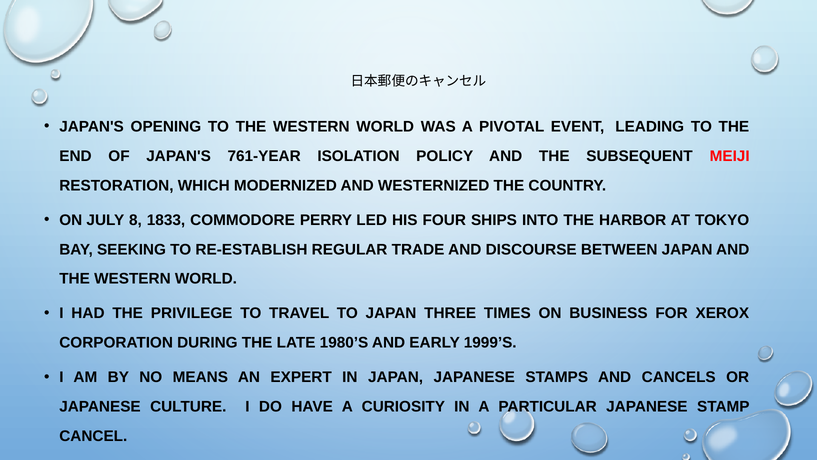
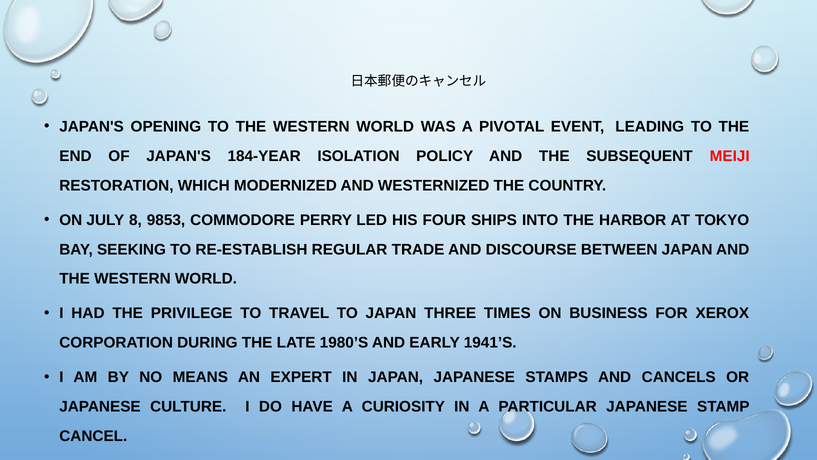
761-YEAR: 761-YEAR -> 184-YEAR (264, 156)
1833: 1833 -> 9853 (166, 220)
1999’S: 1999’S -> 1941’S (490, 343)
